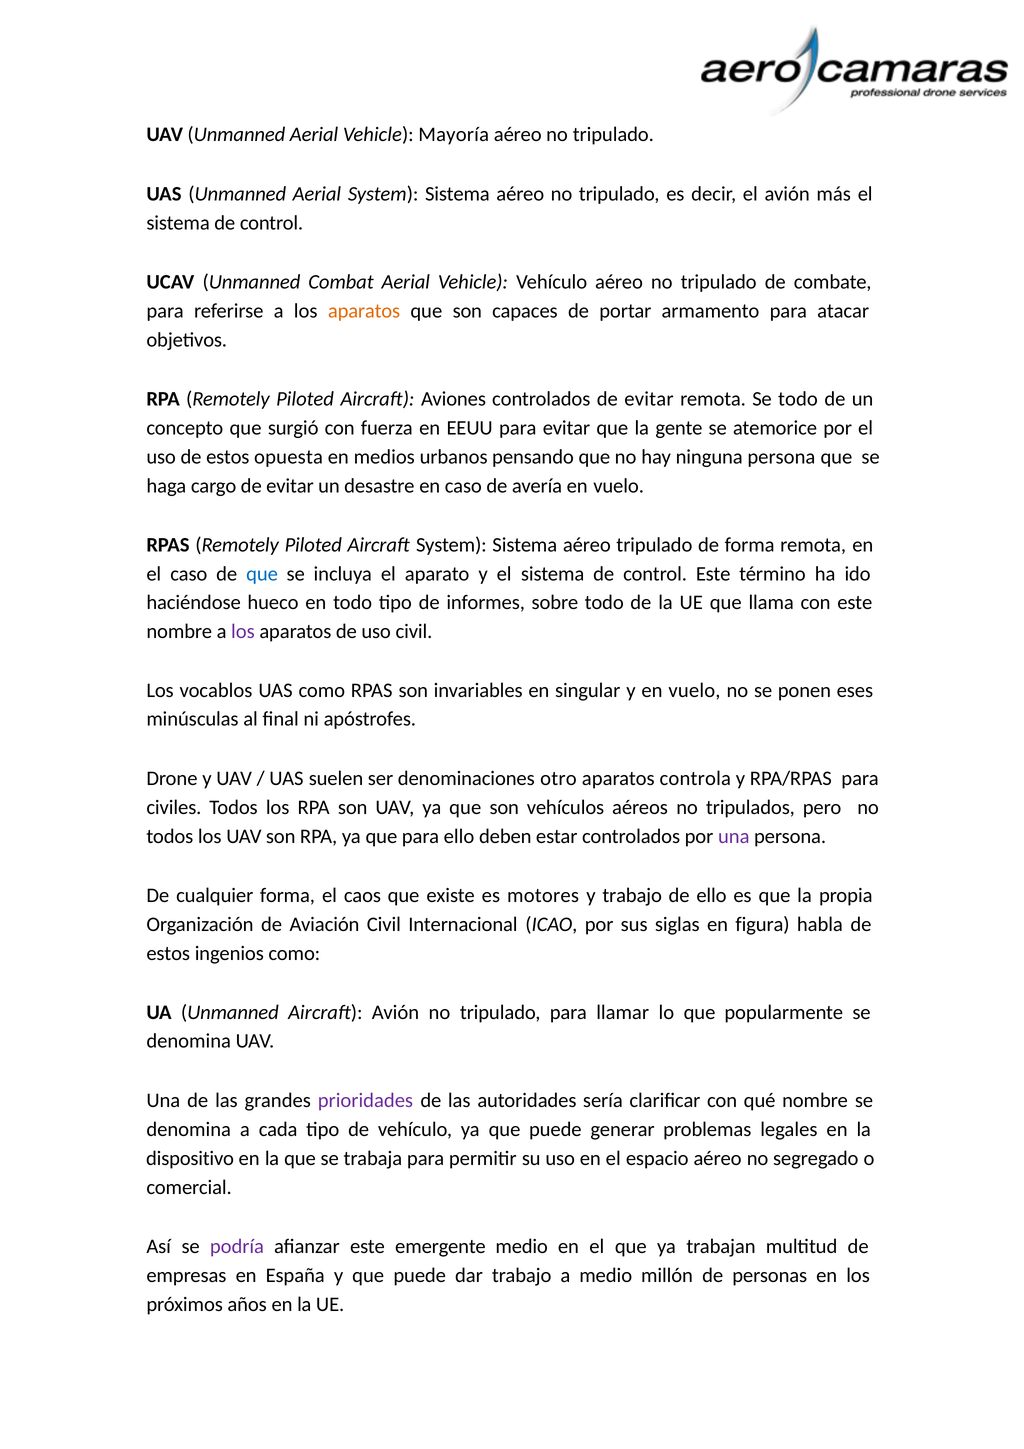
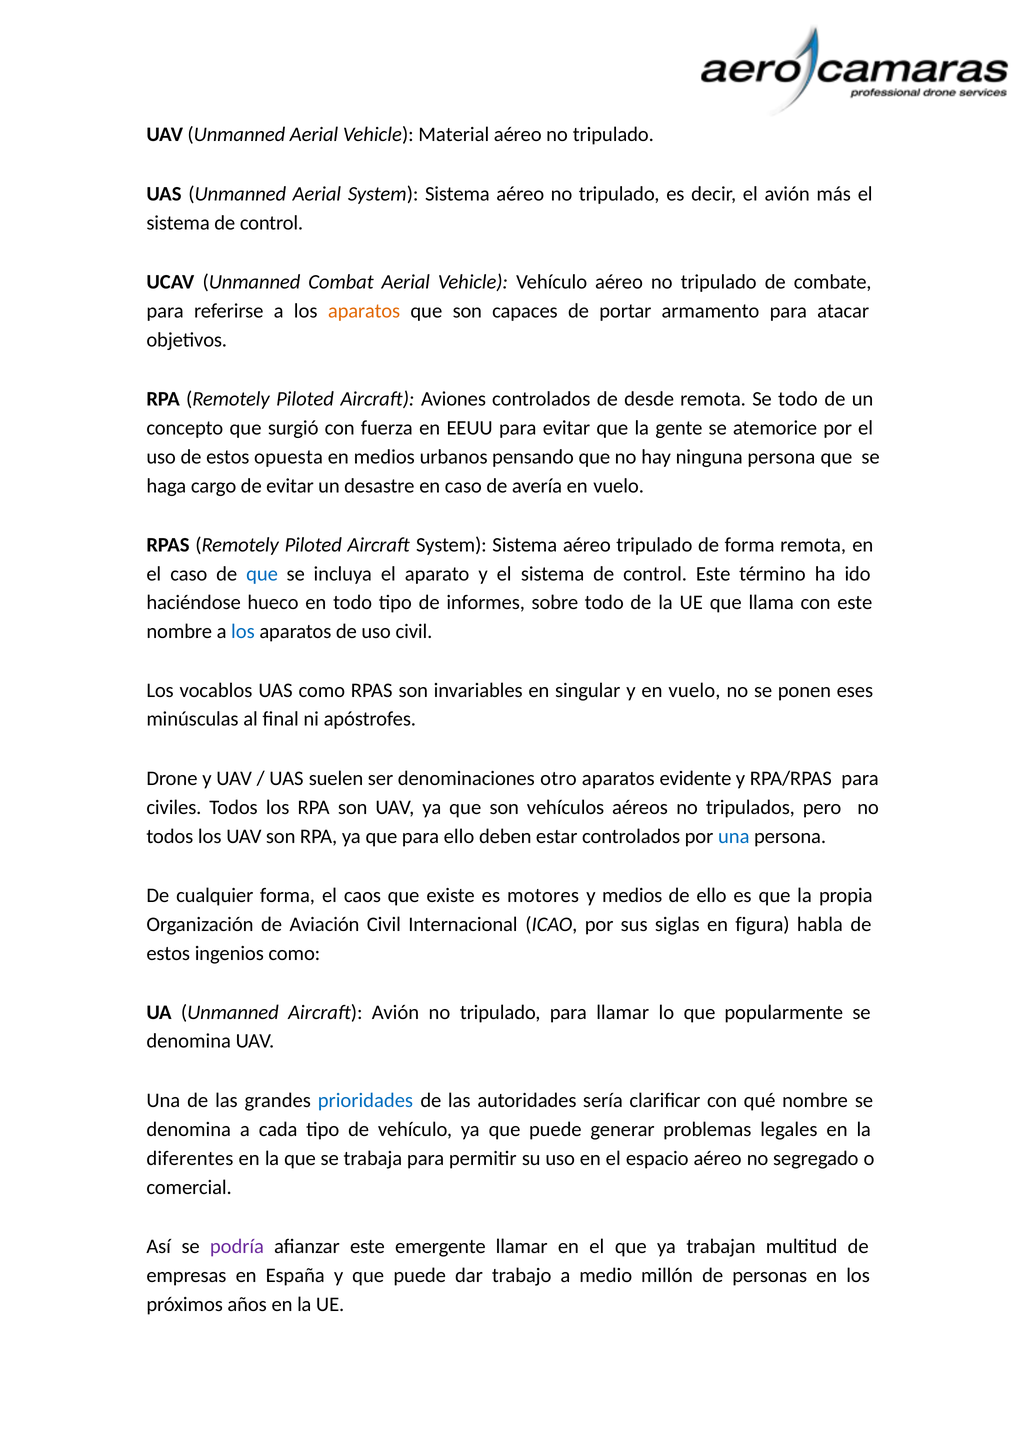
Mayoría: Mayoría -> Material (454, 135)
controlados de evitar: evitar -> desde (649, 399)
los colour: purple -> blue (243, 631)
controla: controla -> evidente (695, 778)
una colour: purple -> blue (734, 836)
y trabajo: trabajo -> medios (632, 895)
prioridades colour: purple -> blue (365, 1100)
dispositivo: dispositivo -> diferentes (190, 1158)
emergente medio: medio -> llamar (522, 1247)
